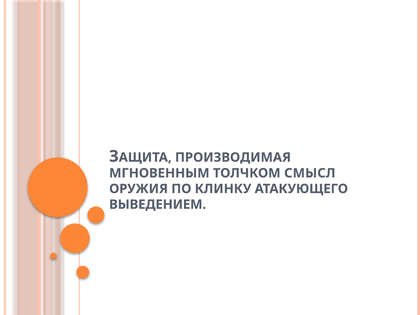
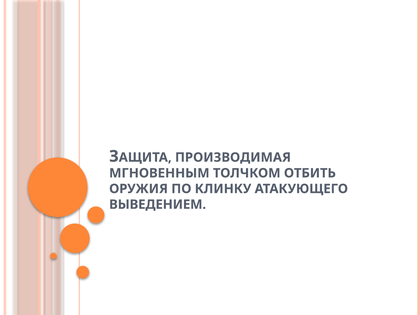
СМЫСЛ: СМЫСЛ -> ОТБИТЬ (310, 173)
